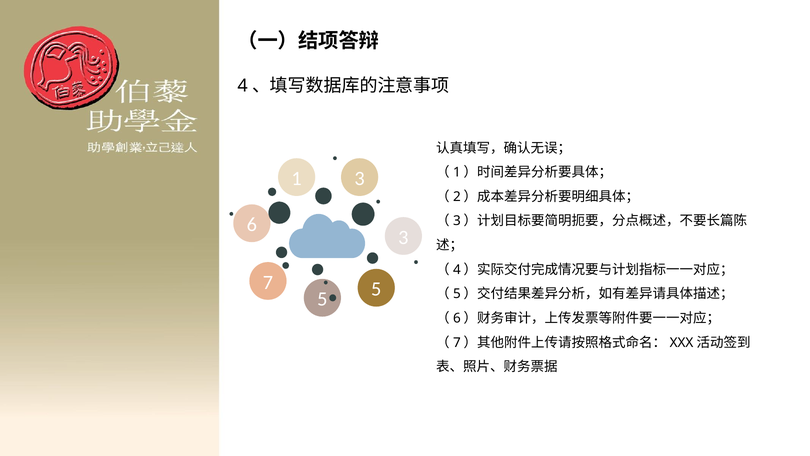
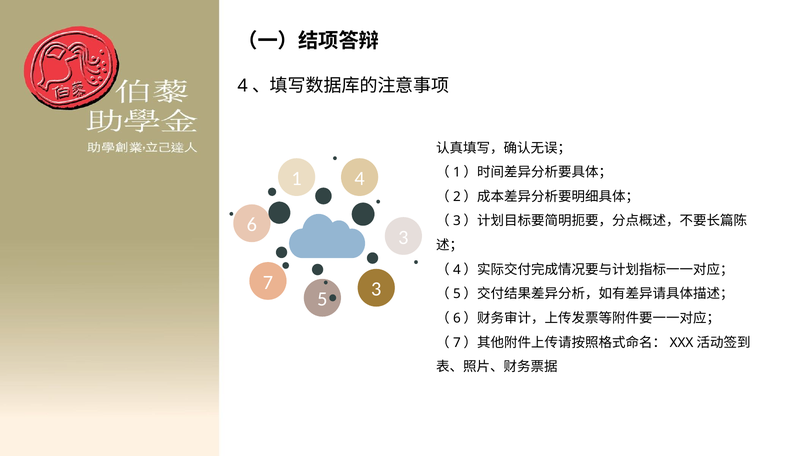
1 3: 3 -> 4 (360, 178)
5 5: 5 -> 3 (376, 289)
